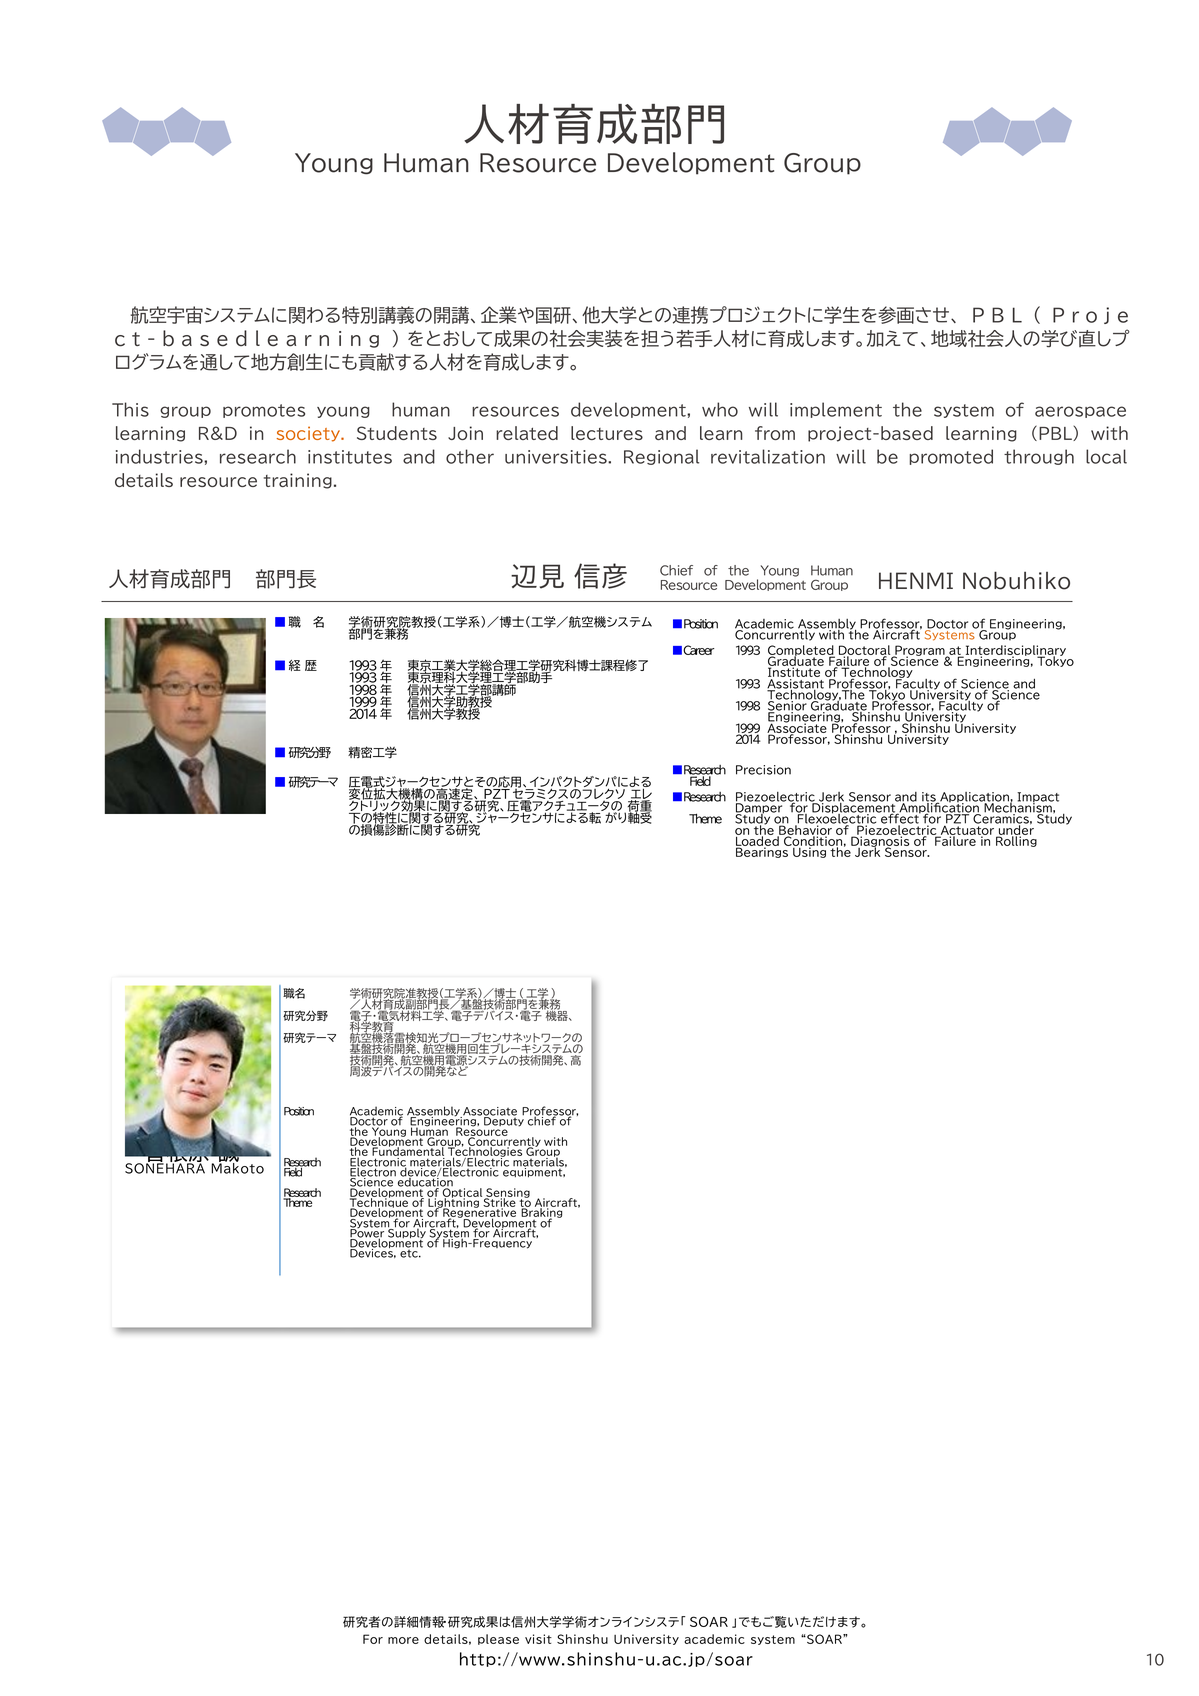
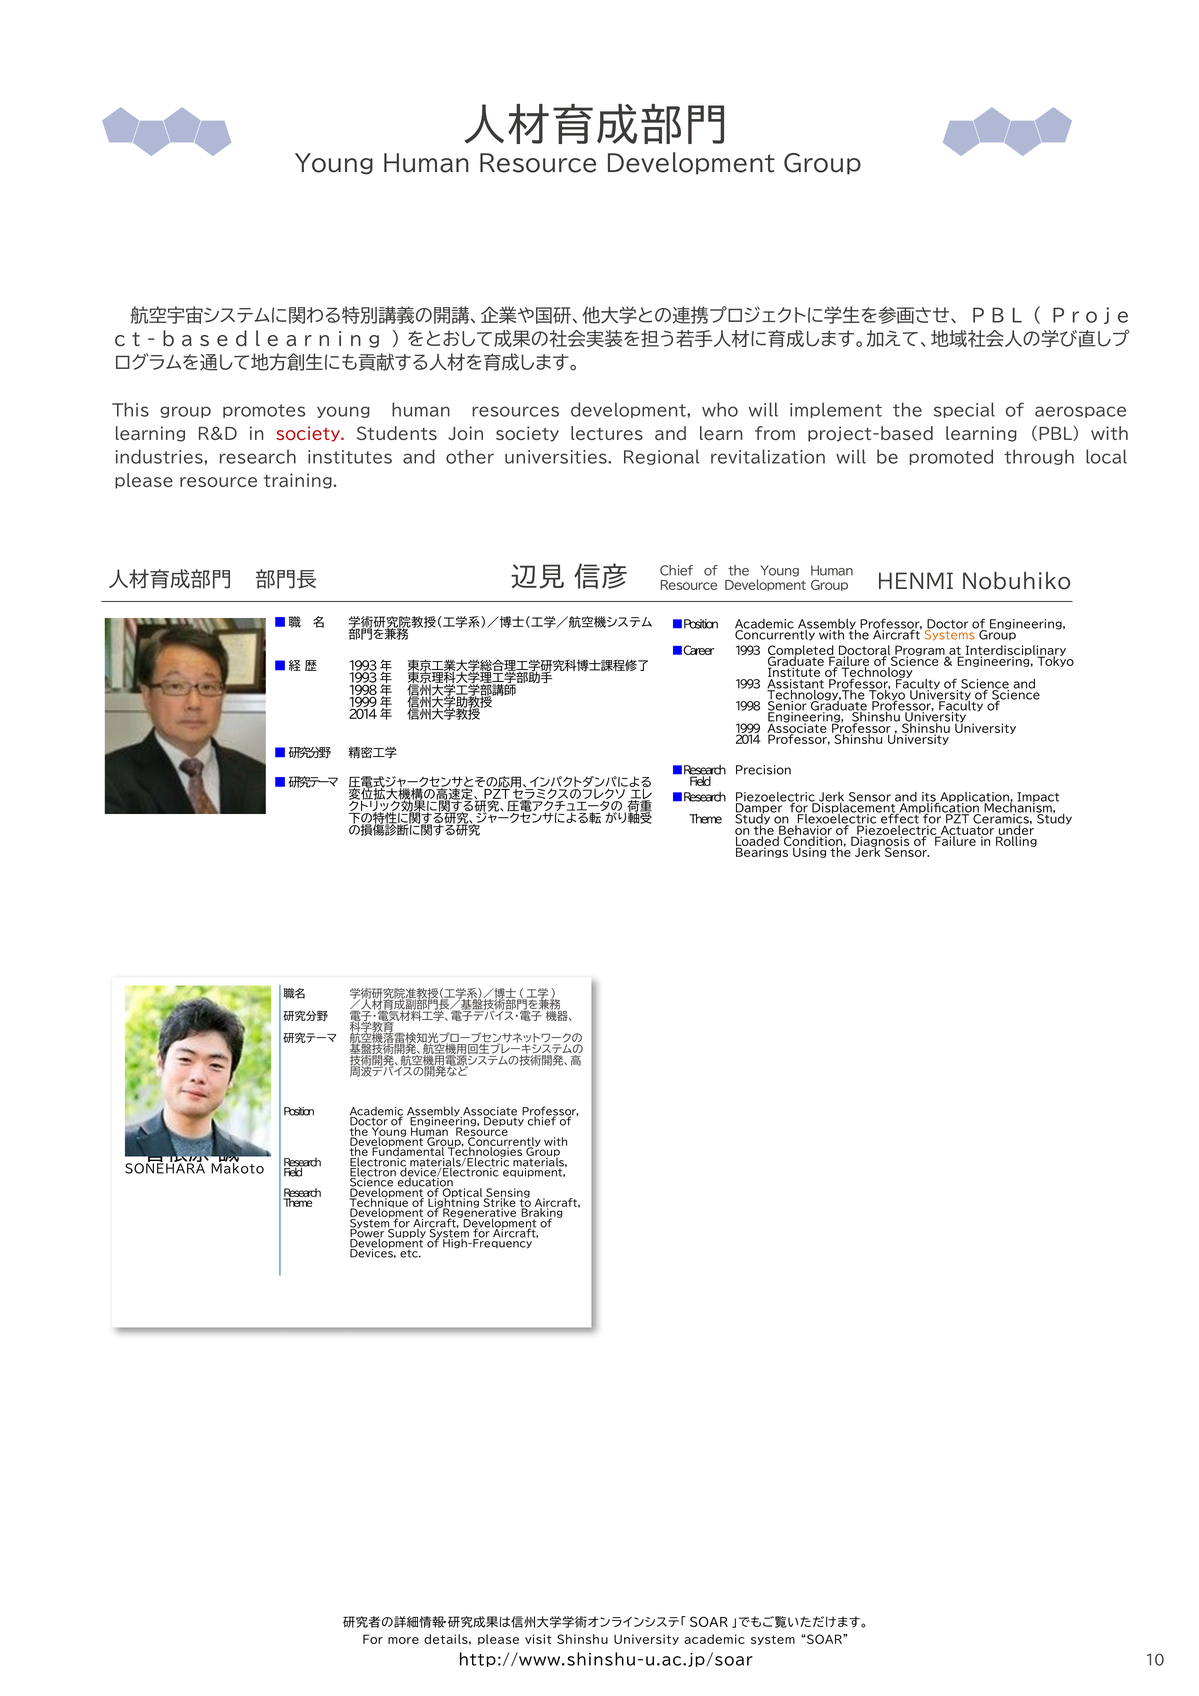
the system: system -> special (964, 411)
society colour: orange -> red (310, 435)
Join related: related -> society (527, 435)
details: details -> please (144, 481)
